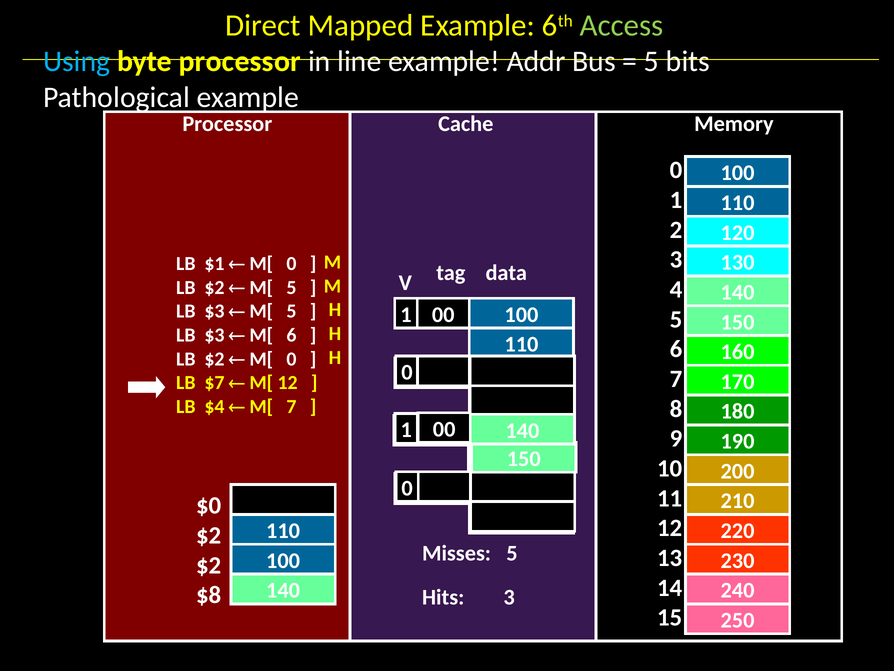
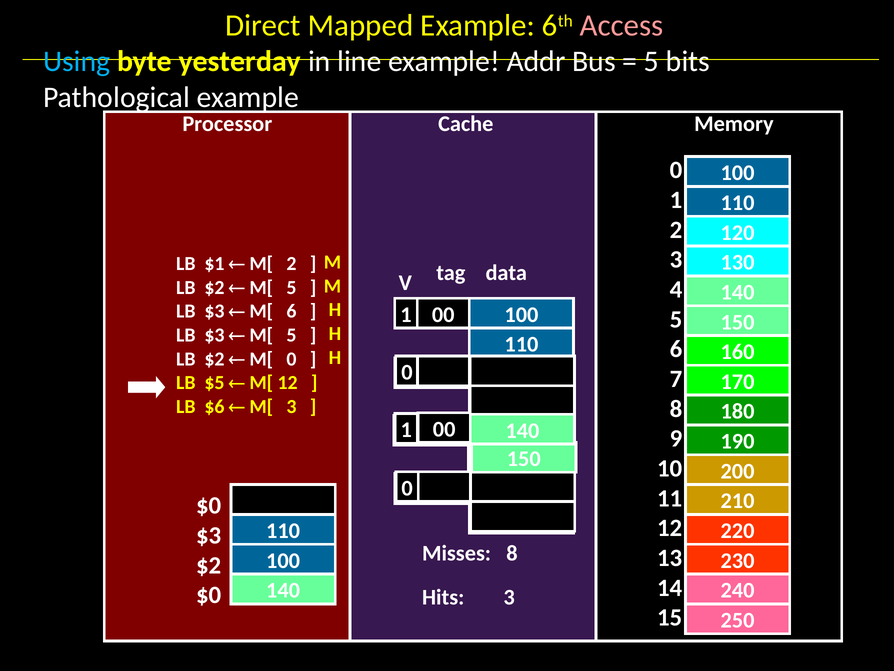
Access colour: light green -> pink (622, 25)
byte processor: processor -> yesterday (240, 62)
0: 0 -> 2 (291, 264)
5: 5 -> 6 (291, 311)
6: 6 -> 5 (291, 335)
$7: $7 -> $5 (214, 383)
$4: $4 -> $6 (214, 406)
M[ 7: 7 -> 3 (291, 406)
$2: $2 -> $3 (209, 535)
Misses 5: 5 -> 8 (512, 553)
$8: $8 -> $0 (209, 595)
